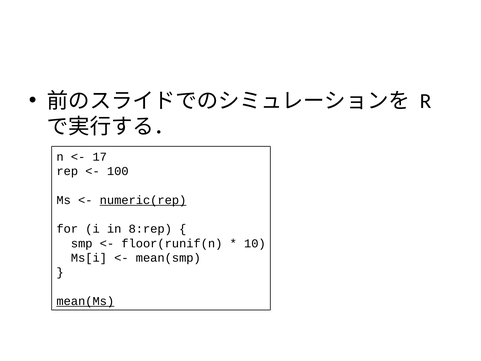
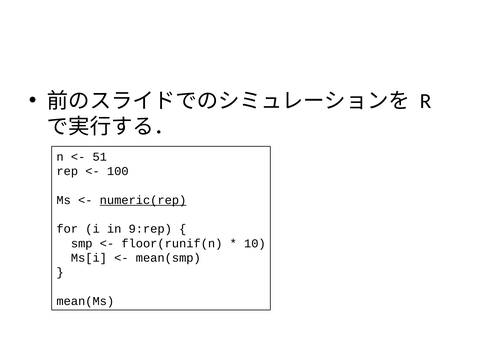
17: 17 -> 51 (100, 157)
8:rep: 8:rep -> 9:rep (150, 229)
mean(Ms underline: present -> none (85, 301)
